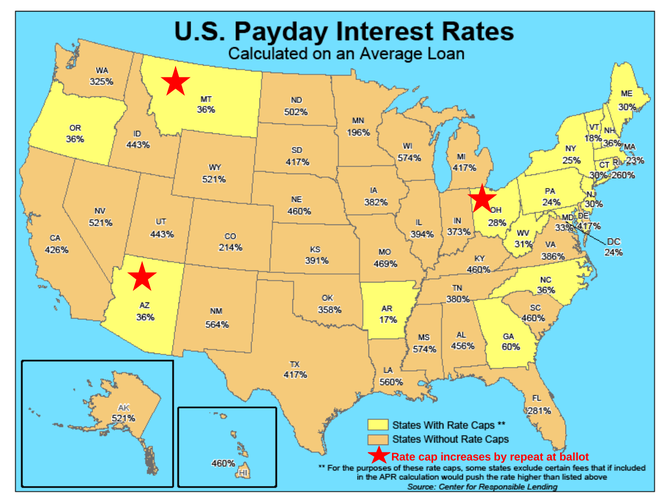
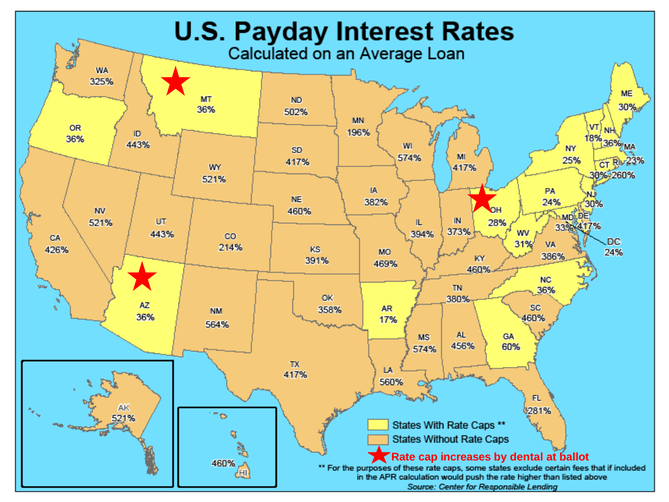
repeat: repeat -> dental (527, 457)
